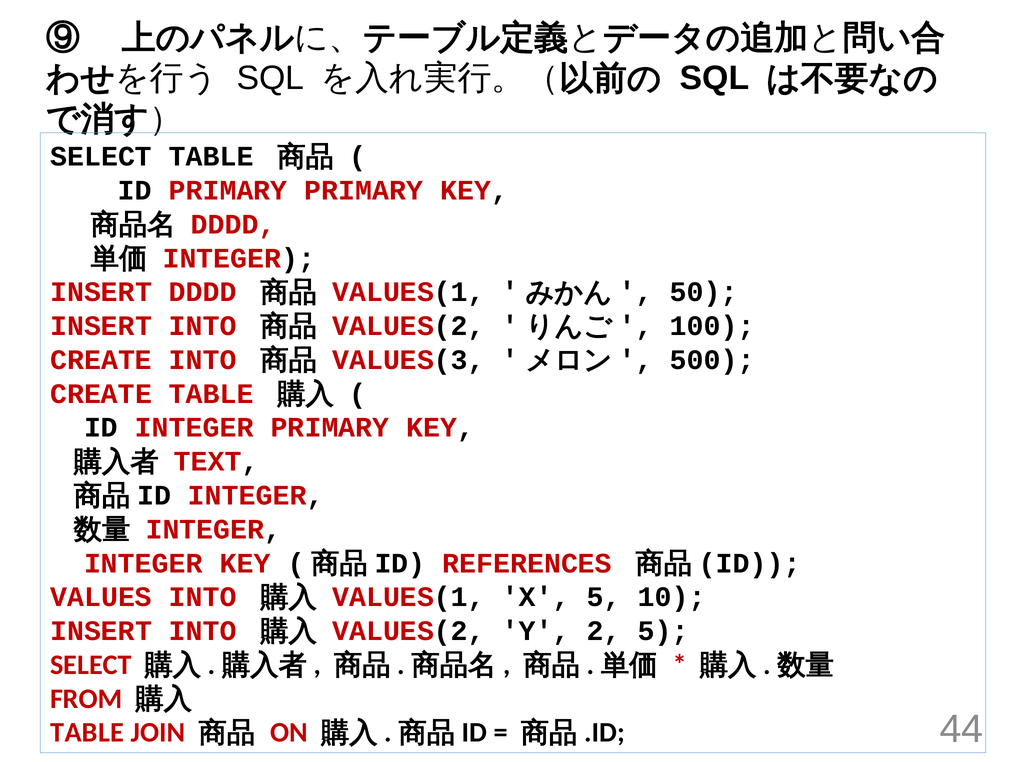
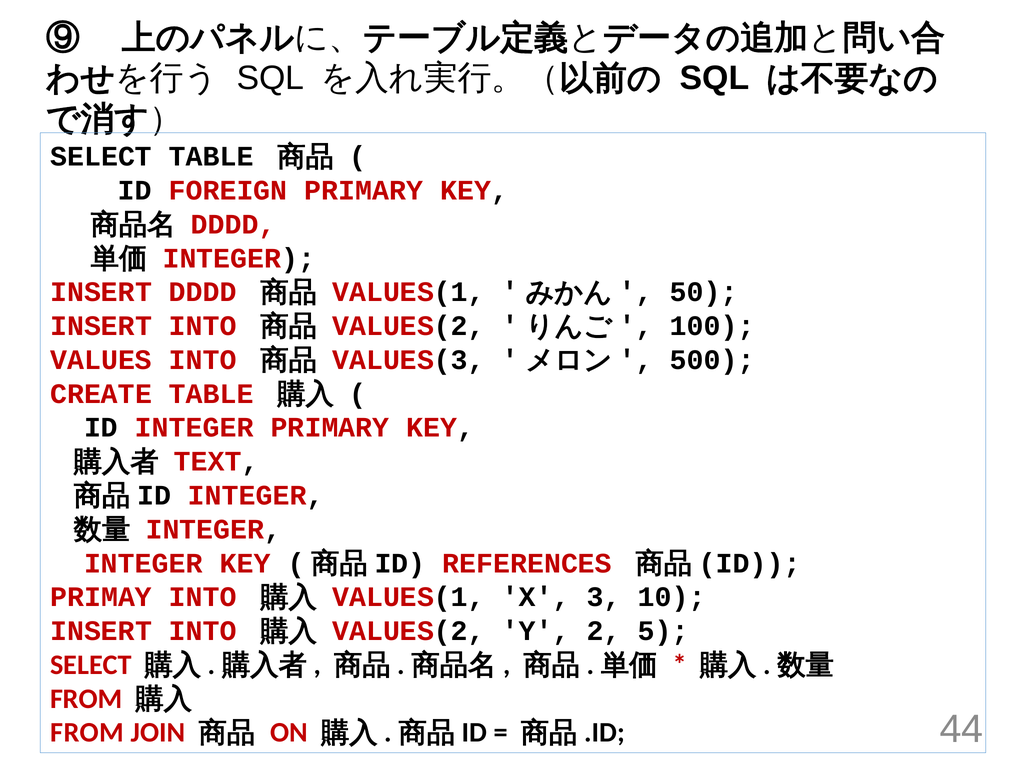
ID PRIMARY: PRIMARY -> FOREIGN (228, 191)
CREATE: CREATE -> VALUES (101, 360)
VALUES: VALUES -> PRIMAY (101, 597)
X 5: 5 -> 3 (604, 597)
TABLE: TABLE -> FROM (87, 733)
